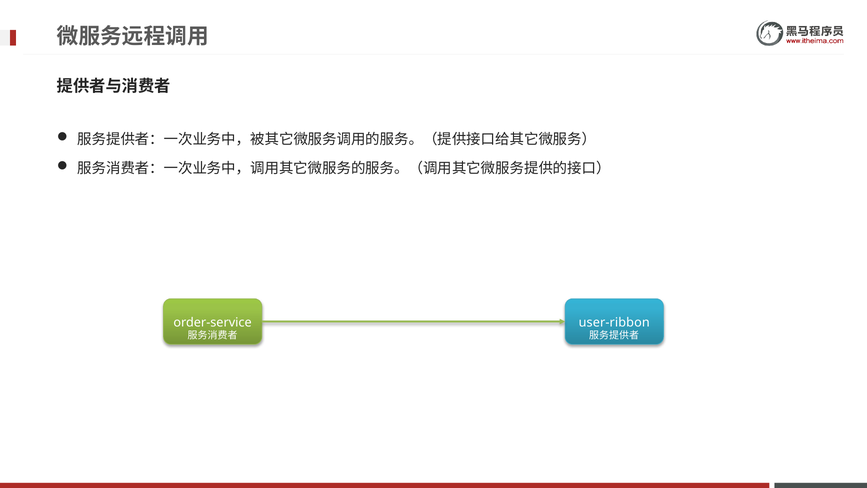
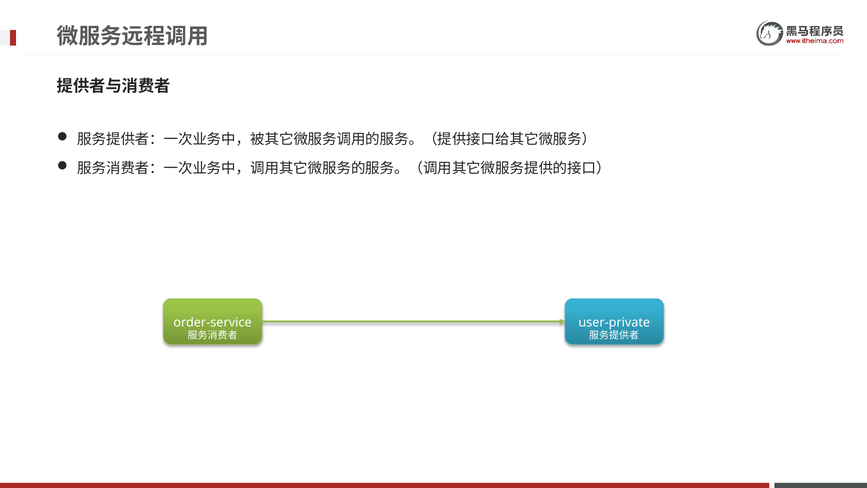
user-ribbon: user-ribbon -> user-private (614, 322)
